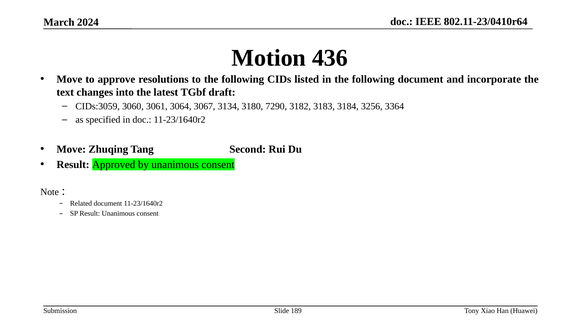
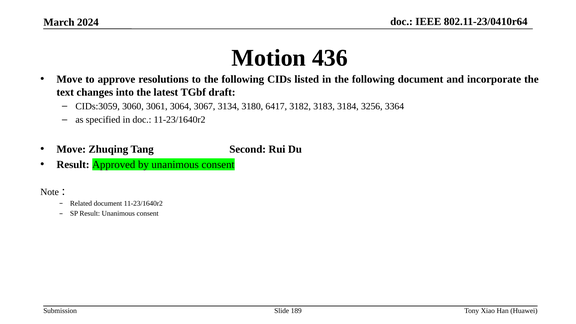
7290: 7290 -> 6417 (276, 106)
